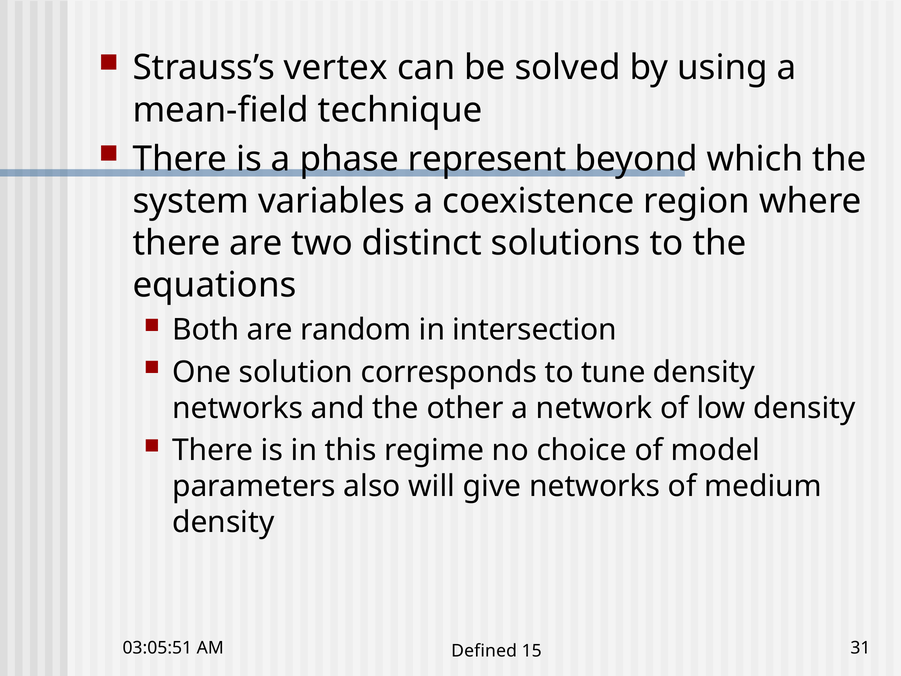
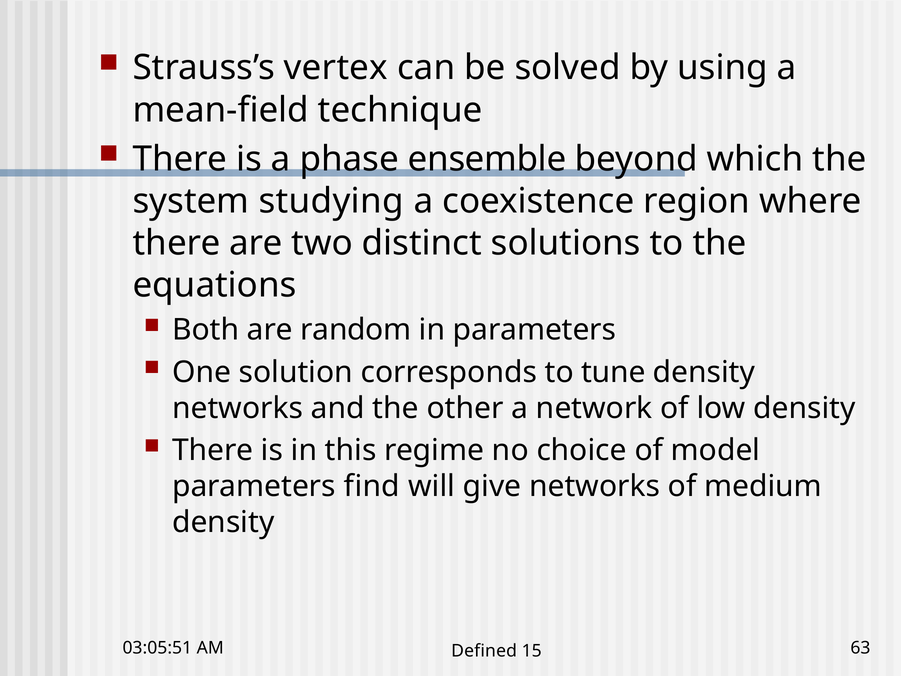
represent: represent -> ensemble (487, 159)
variables: variables -> studying (331, 201)
in intersection: intersection -> parameters (535, 330)
also: also -> find (372, 486)
31: 31 -> 63 (860, 648)
